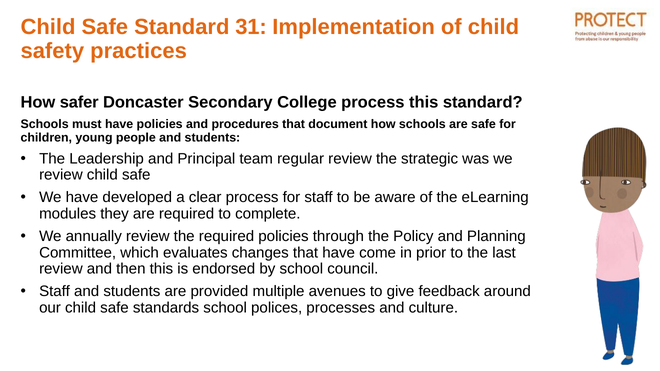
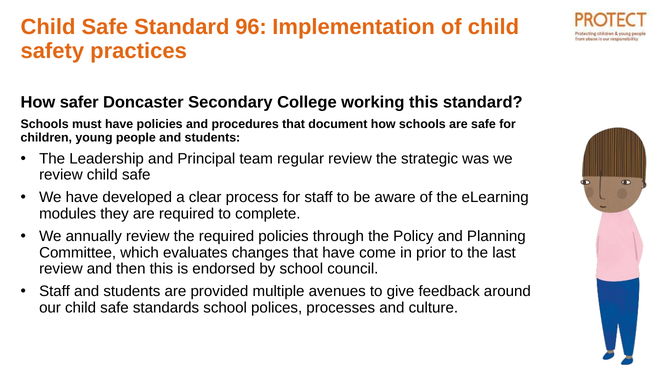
31: 31 -> 96 (251, 27)
College process: process -> working (373, 103)
